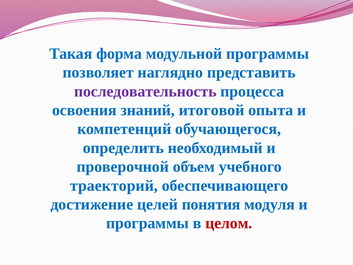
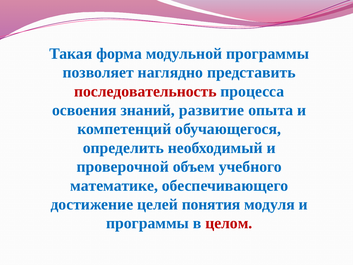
последовательность colour: purple -> red (145, 91)
итоговой: итоговой -> развитие (212, 110)
траекторий: траекторий -> математике (114, 185)
